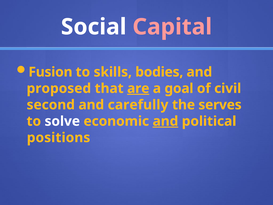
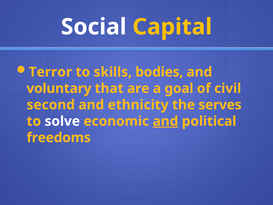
Capital colour: pink -> yellow (172, 27)
Fusion: Fusion -> Terror (50, 72)
proposed: proposed -> voluntary (59, 88)
are underline: present -> none (138, 88)
carefully: carefully -> ethnicity (138, 105)
positions: positions -> freedoms (59, 137)
